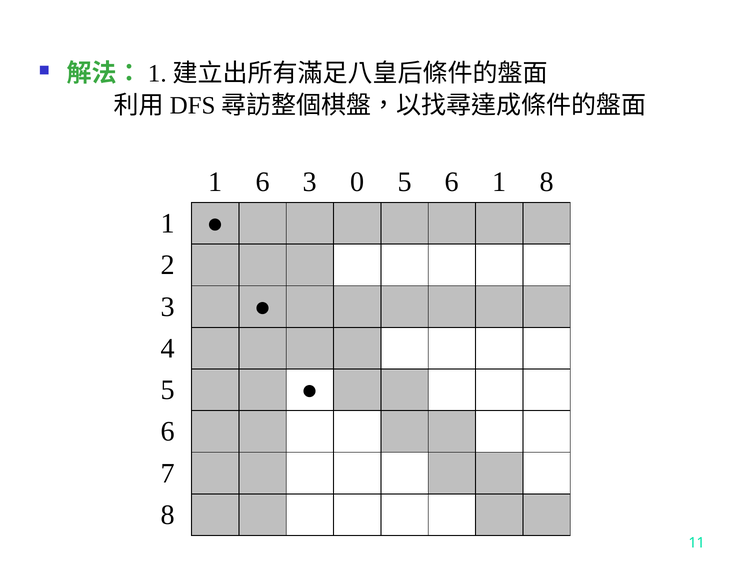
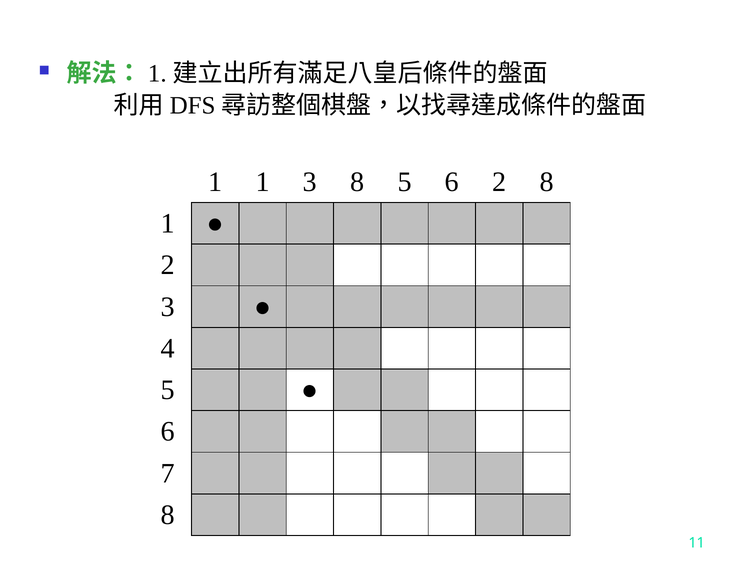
1 6: 6 -> 1 (263, 182)
3 0: 0 -> 8 (357, 182)
6 1: 1 -> 2 (499, 182)
